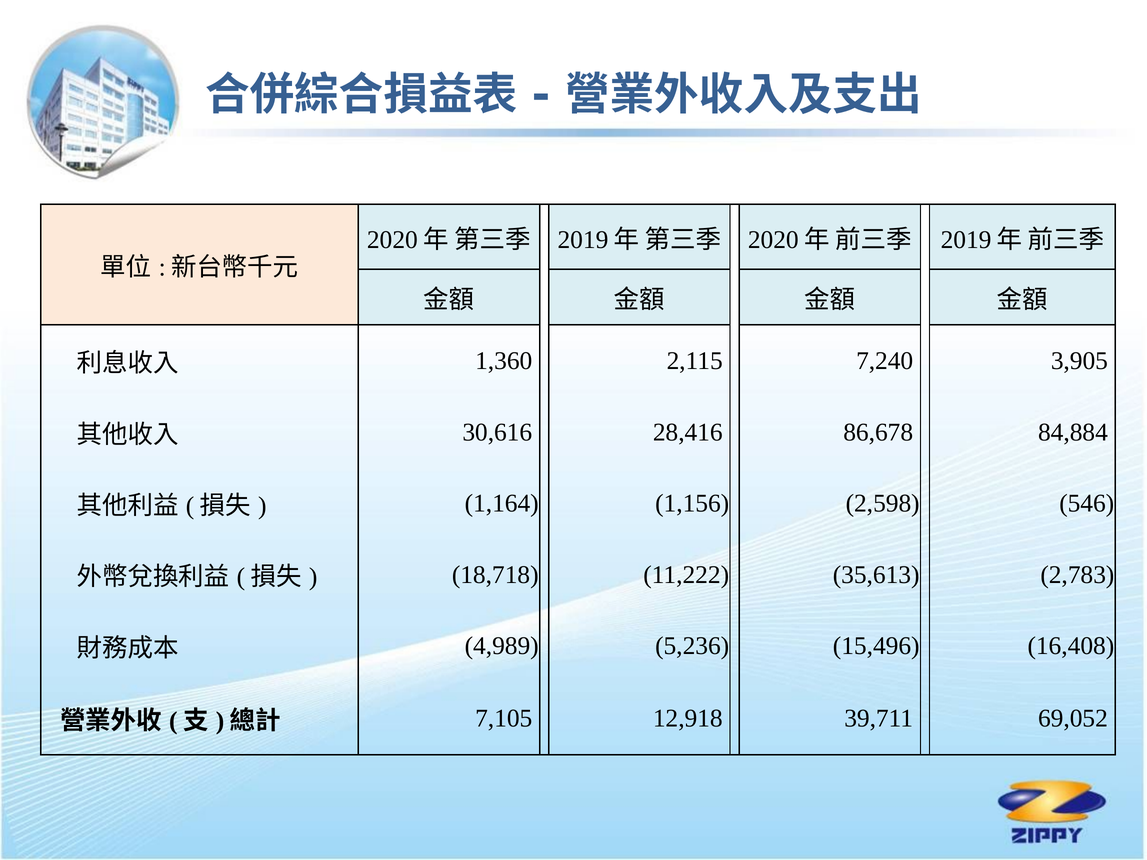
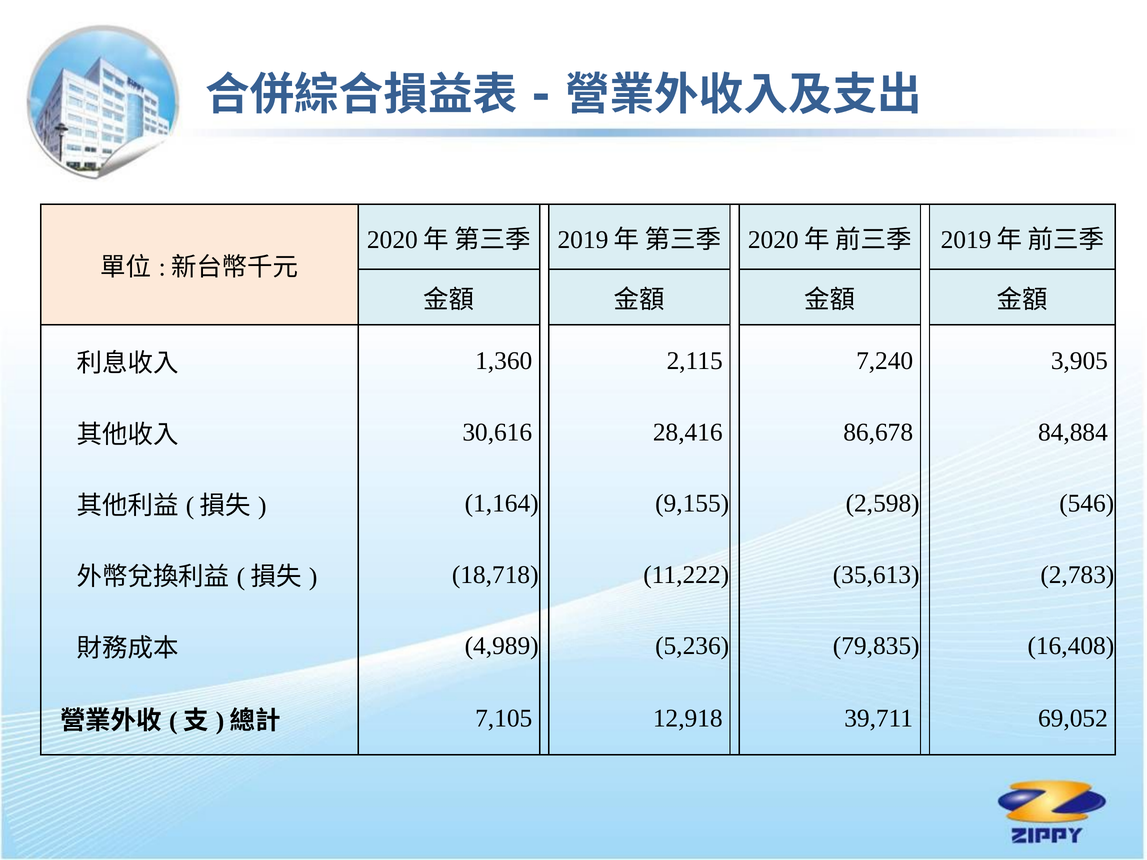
1,156: 1,156 -> 9,155 (692, 504)
15,496: 15,496 -> 79,835 (876, 646)
